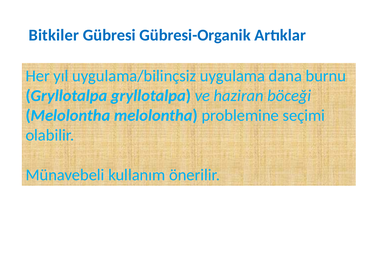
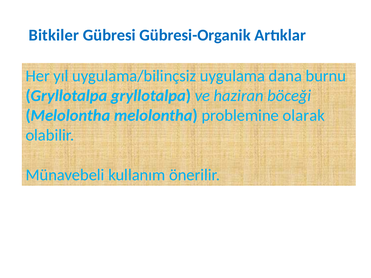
seçimi: seçimi -> olarak (304, 116)
